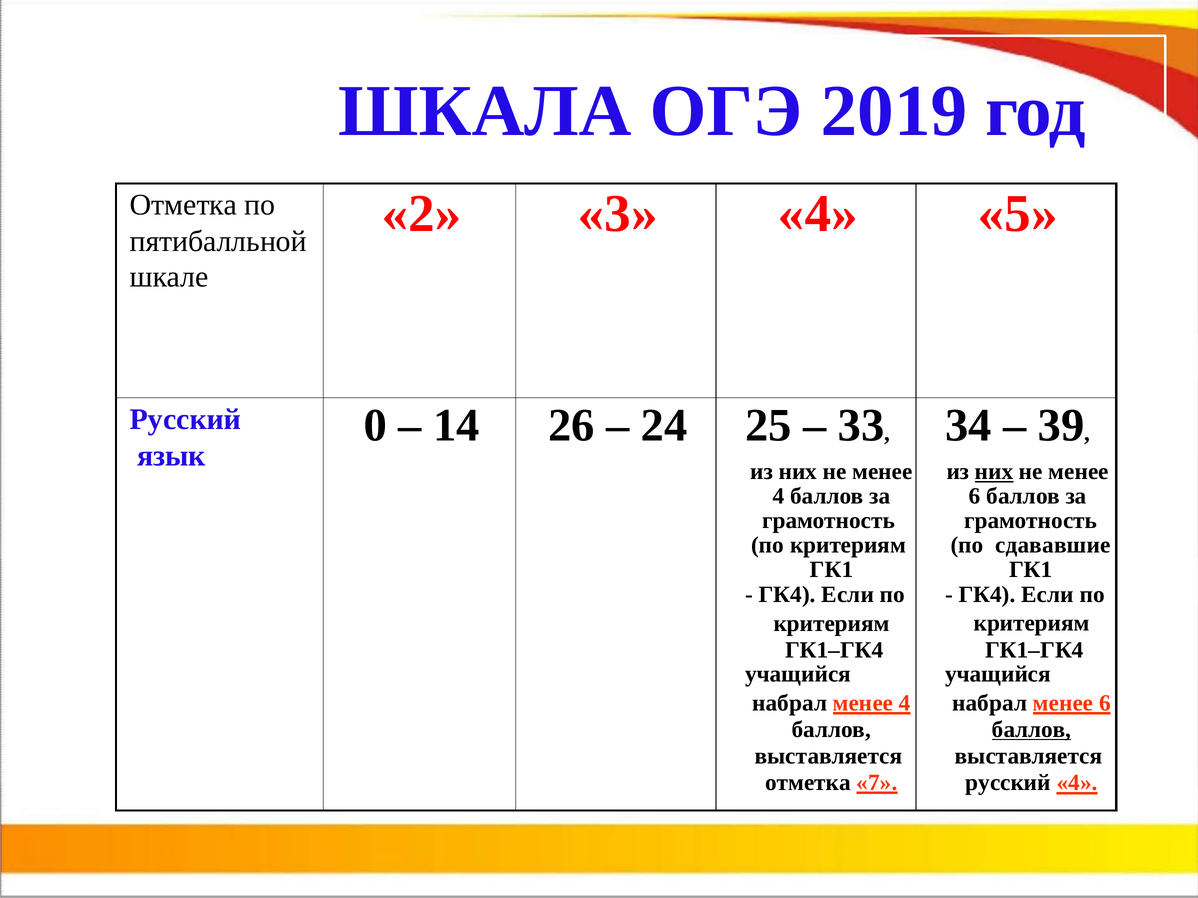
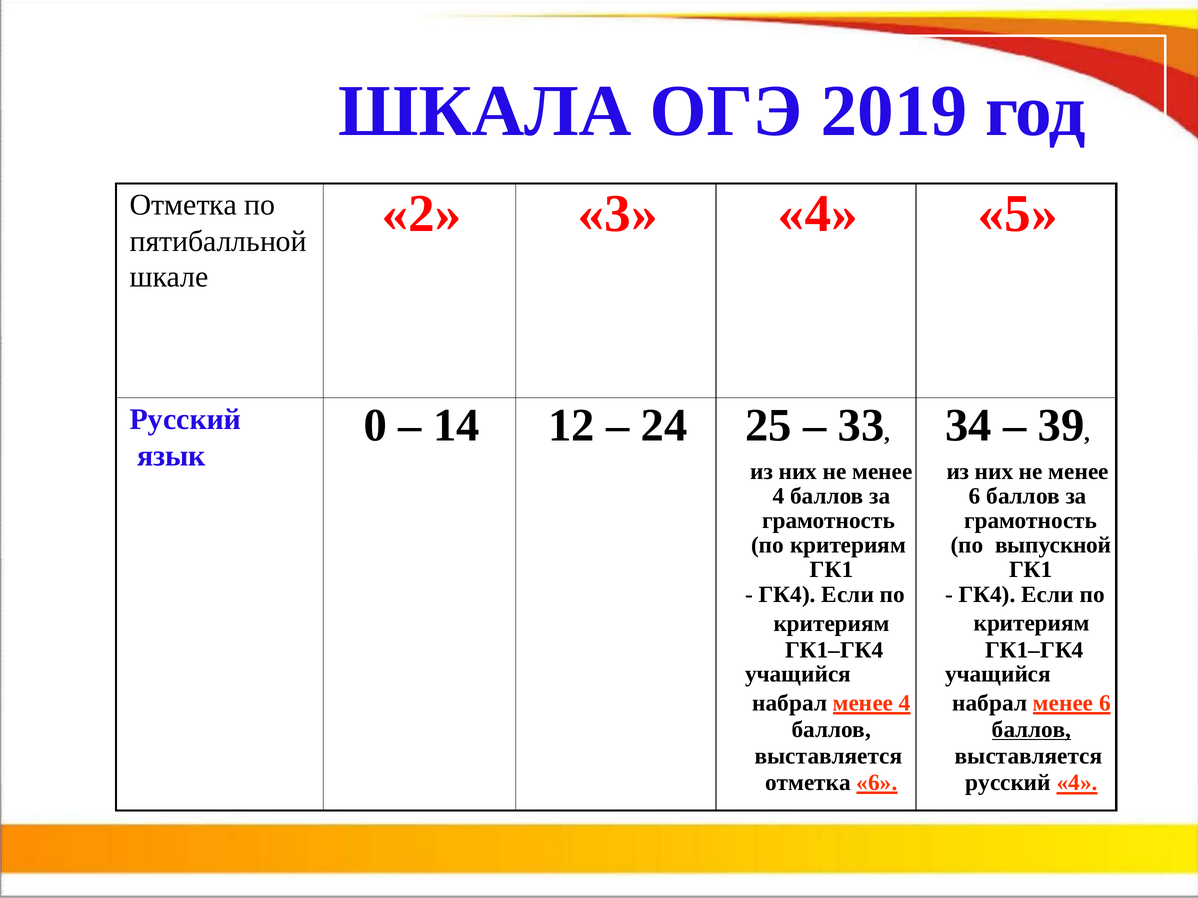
26: 26 -> 12 (571, 425)
них underline: present -> none (994, 472)
сдававшие: сдававшие -> выпускной (1053, 545)
отметка 7: 7 -> 6 (877, 783)
